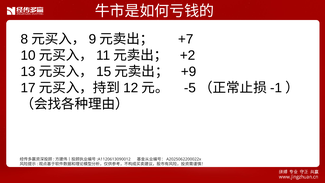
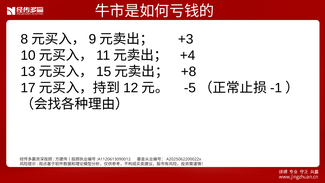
+7: +7 -> +3 (186, 39)
+2: +2 -> +4 (188, 55)
+9: +9 -> +8 (189, 72)
